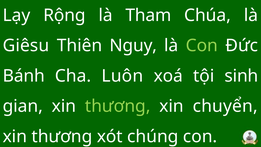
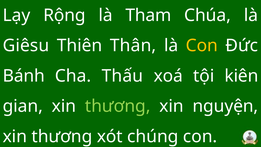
Nguy: Nguy -> Thân (133, 46)
Con colour: light green -> yellow (202, 46)
Luôn: Luôn -> Thấu (122, 76)
sinh: sinh -> kiên (241, 76)
chuyển: chuyển -> nguyện (225, 106)
